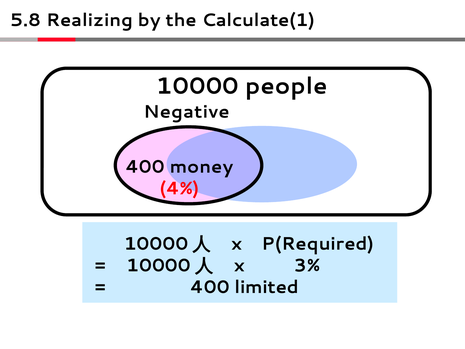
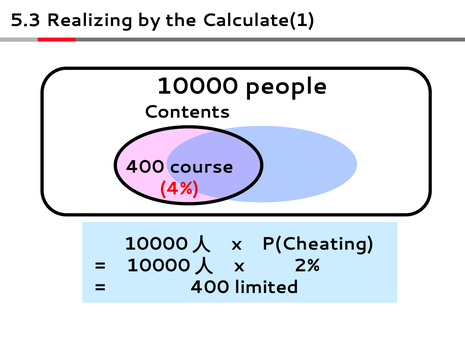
5.8: 5.8 -> 5.3 (26, 20)
Negative: Negative -> Contents (187, 112)
money: money -> course (202, 167)
P(Required: P(Required -> P(Cheating (318, 244)
3%: 3% -> 2% (307, 265)
